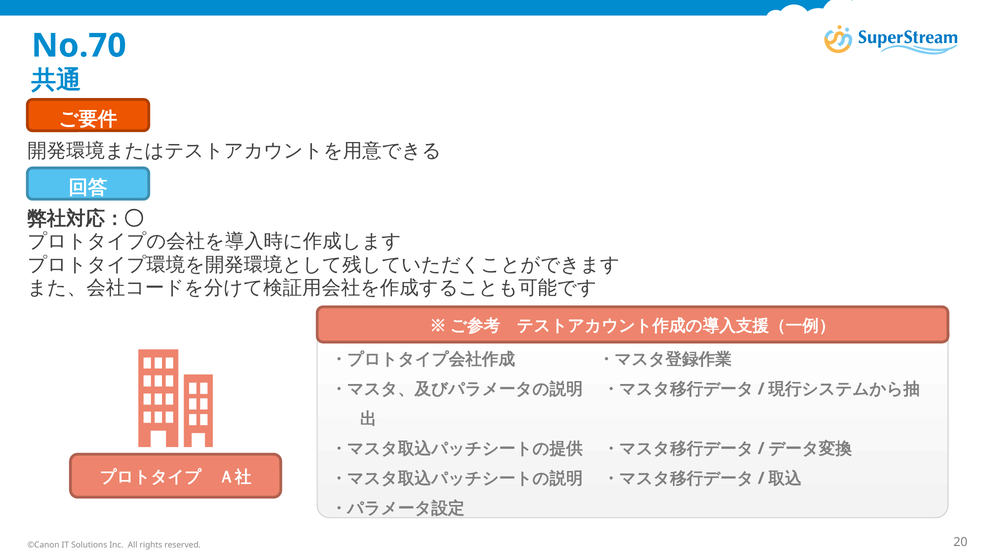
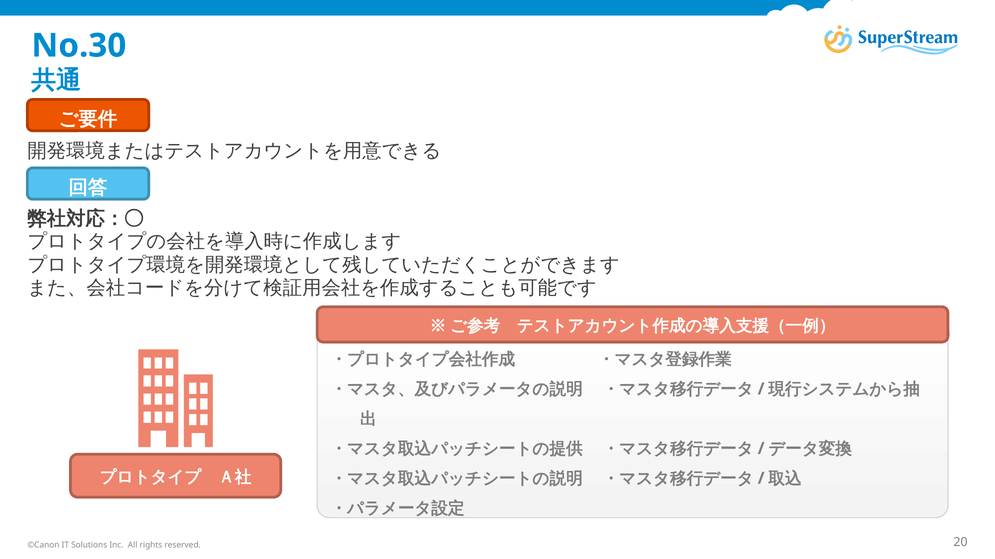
No.70: No.70 -> No.30 (79, 46)
